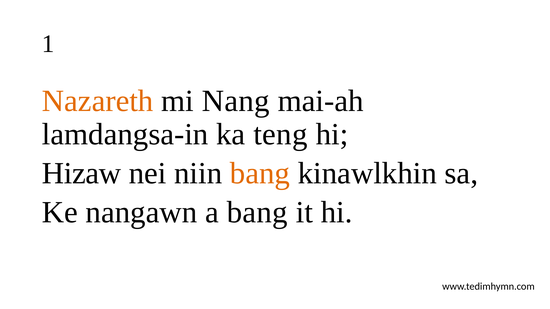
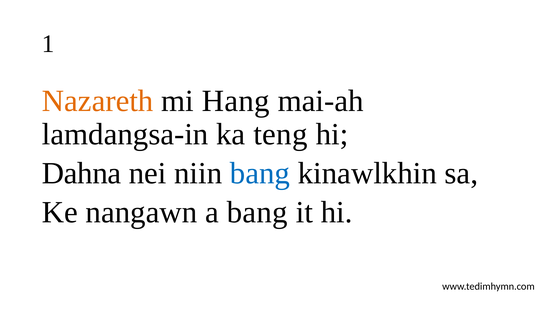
Nang: Nang -> Hang (236, 101)
Hizaw: Hizaw -> Dahna (82, 173)
bang colour: orange -> blue (260, 173)
